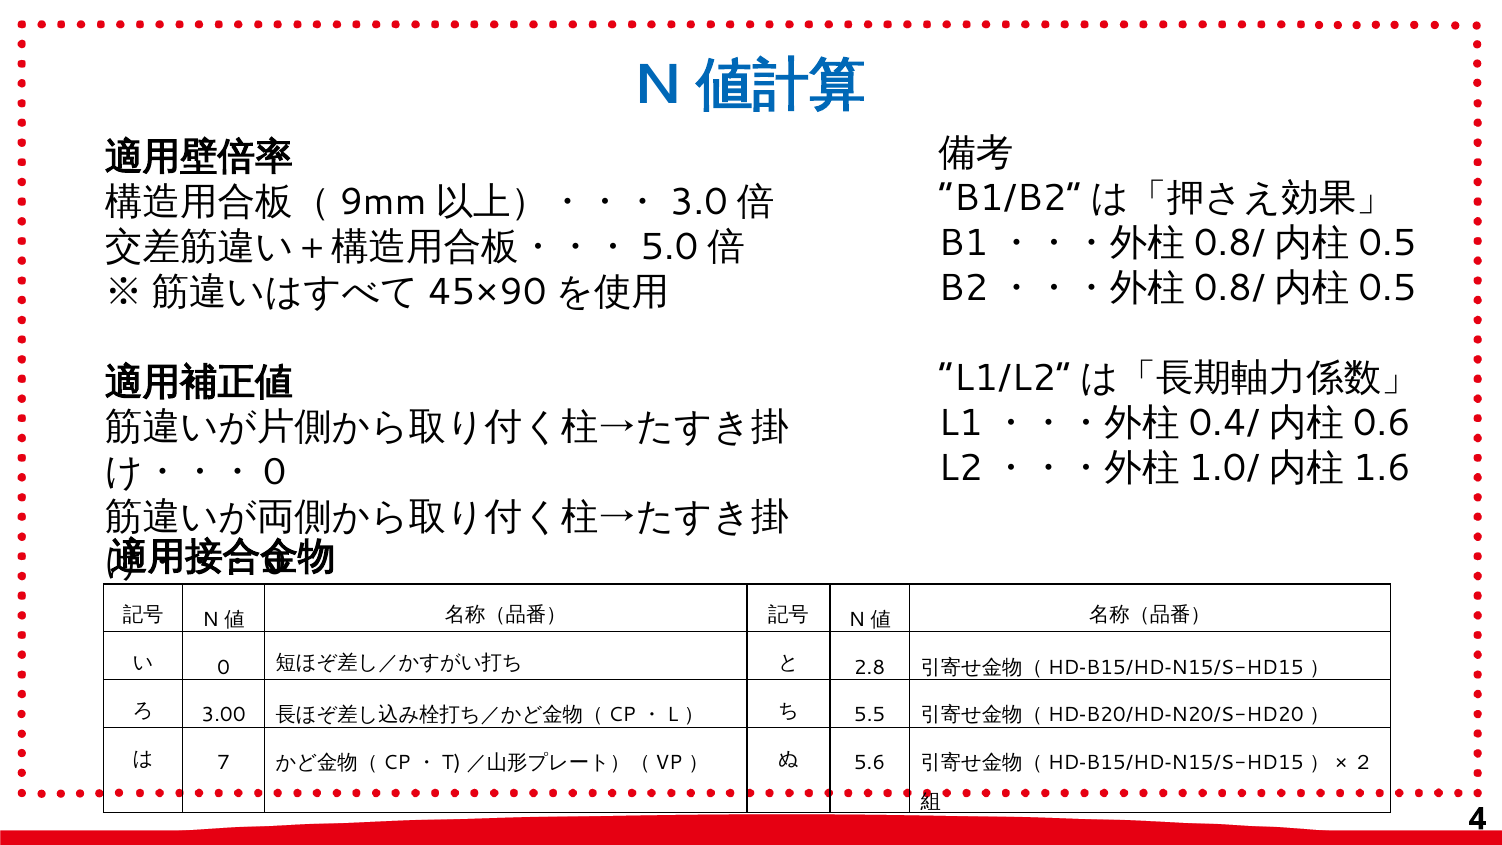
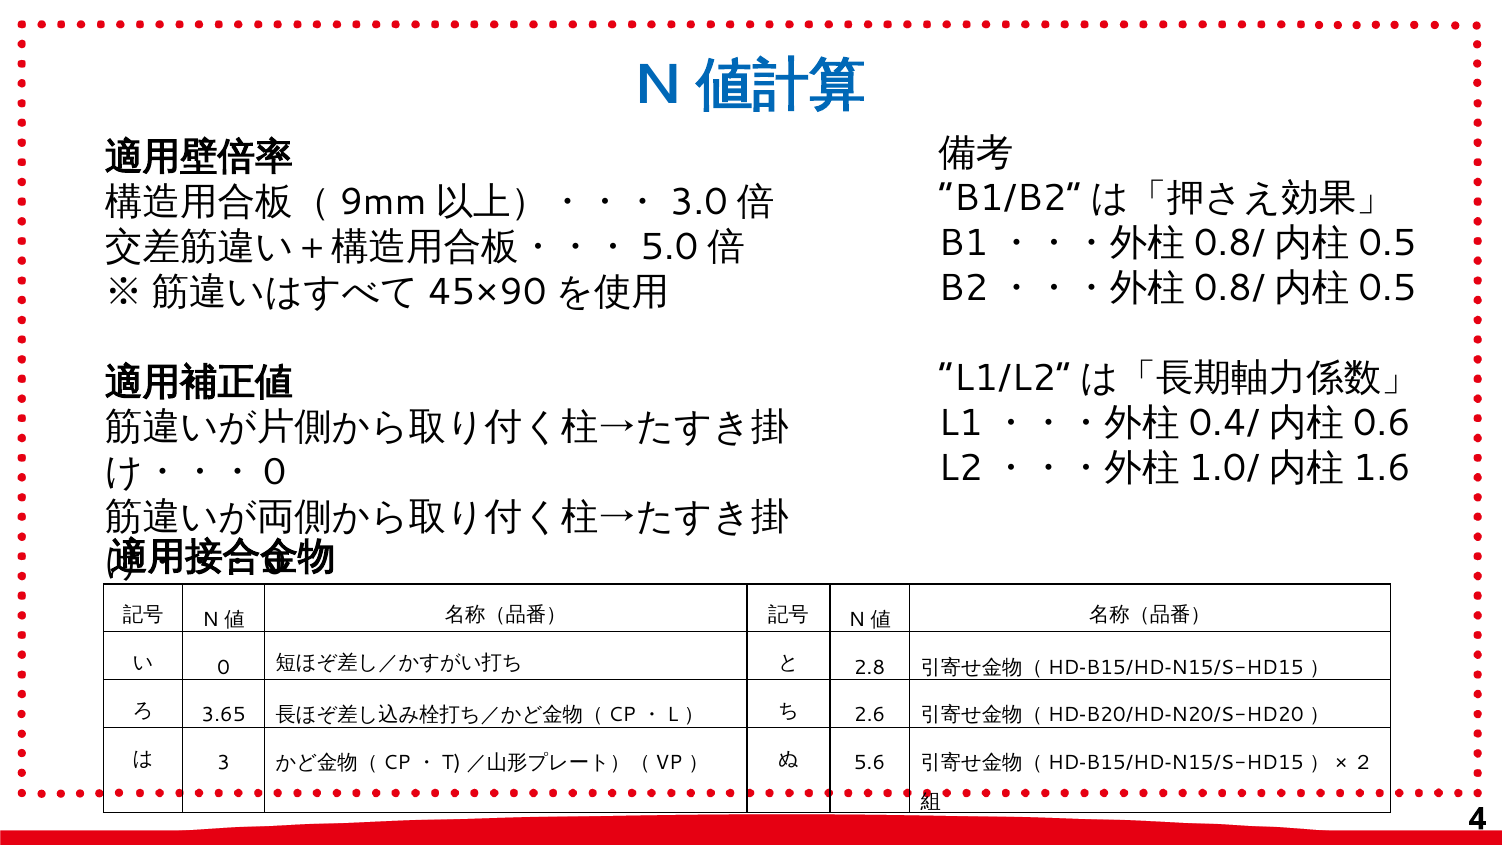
3.00: 3.00 -> 3.65 (224, 715)
5.5: 5.5 -> 2.6 (870, 715)
7: 7 -> 3 (224, 763)
